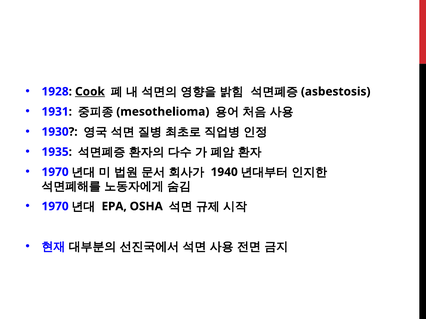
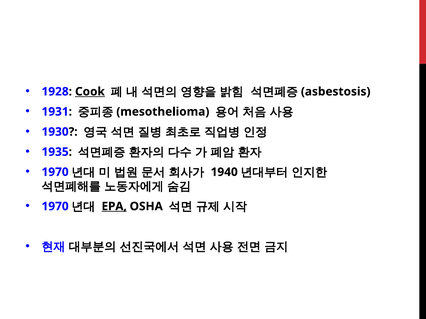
EPA underline: none -> present (114, 207)
